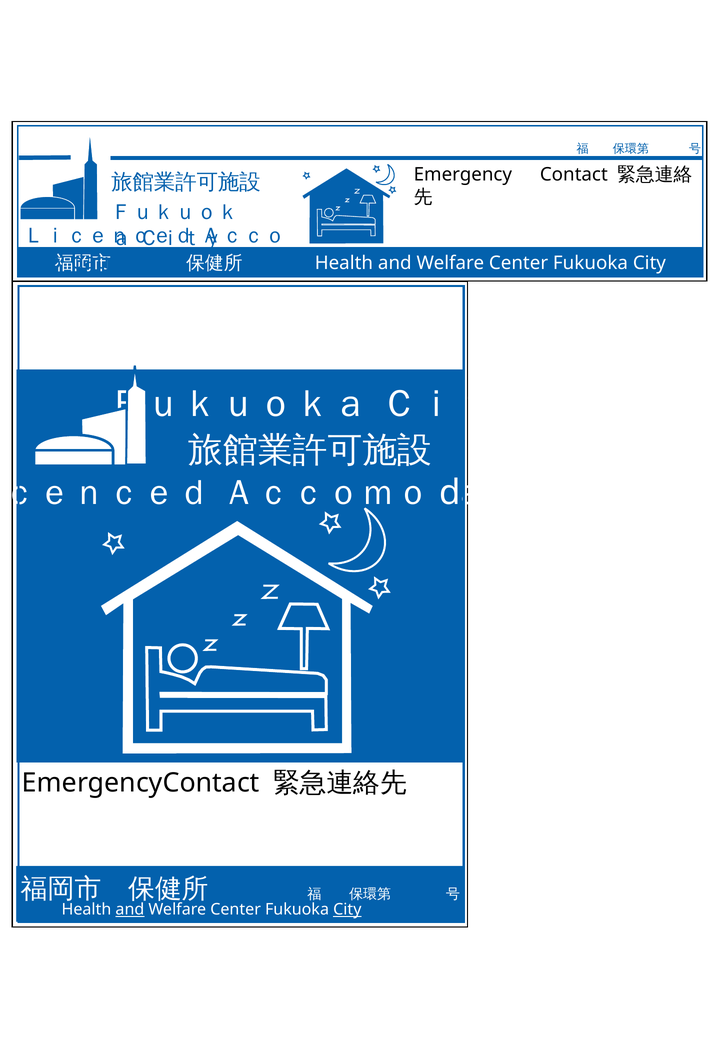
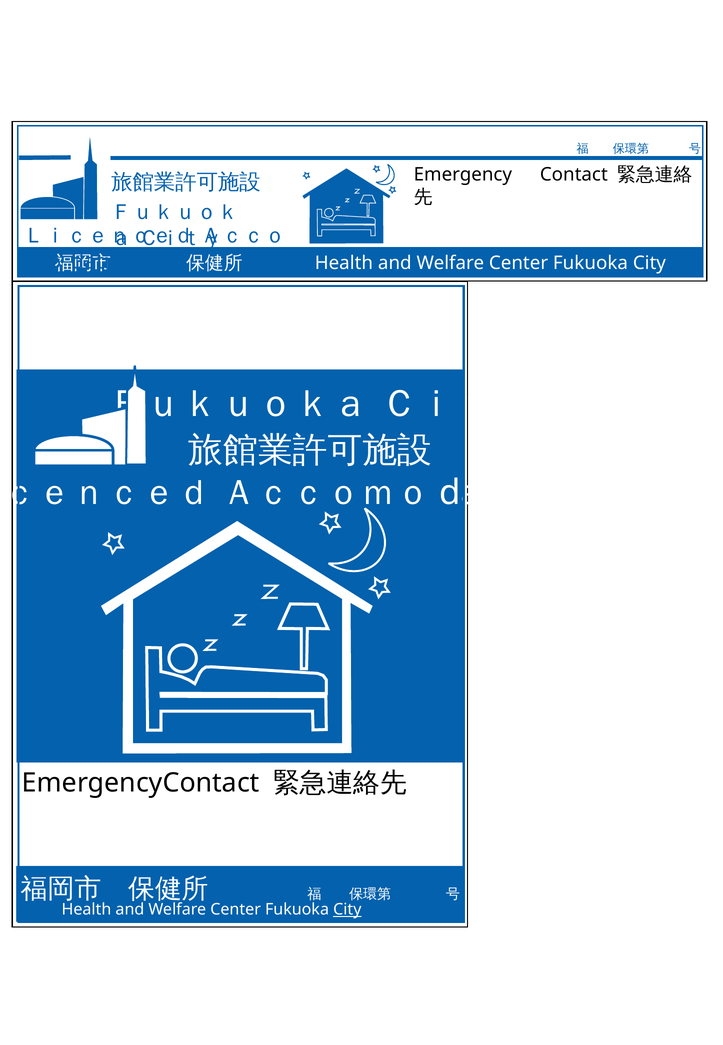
and underline: present -> none (130, 909)
